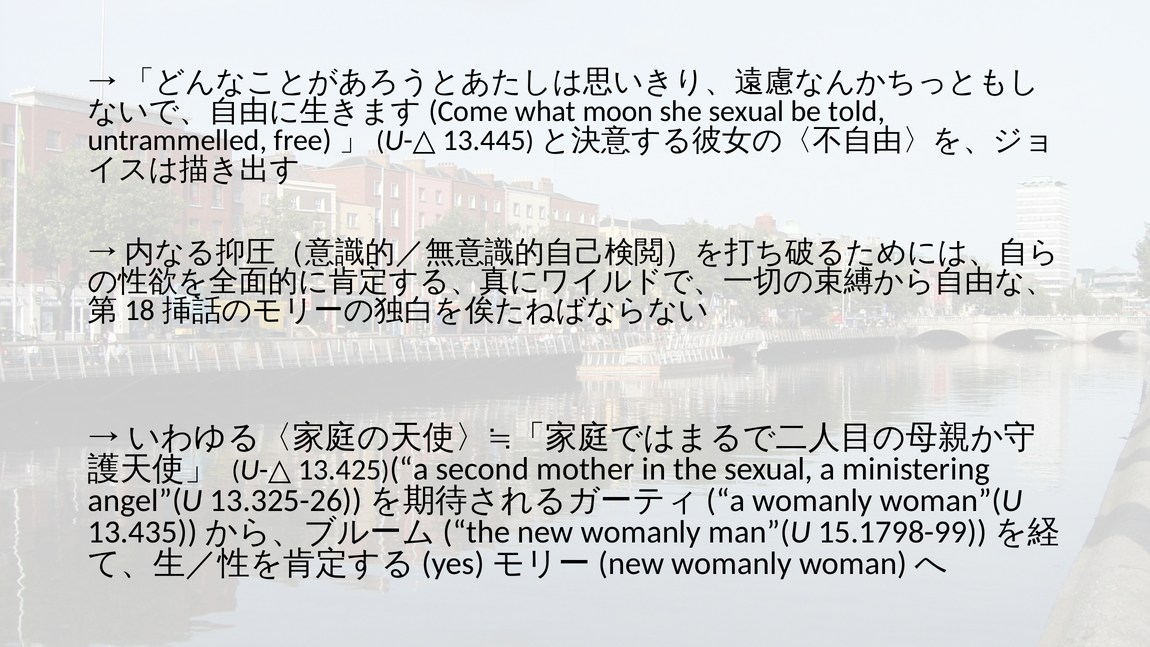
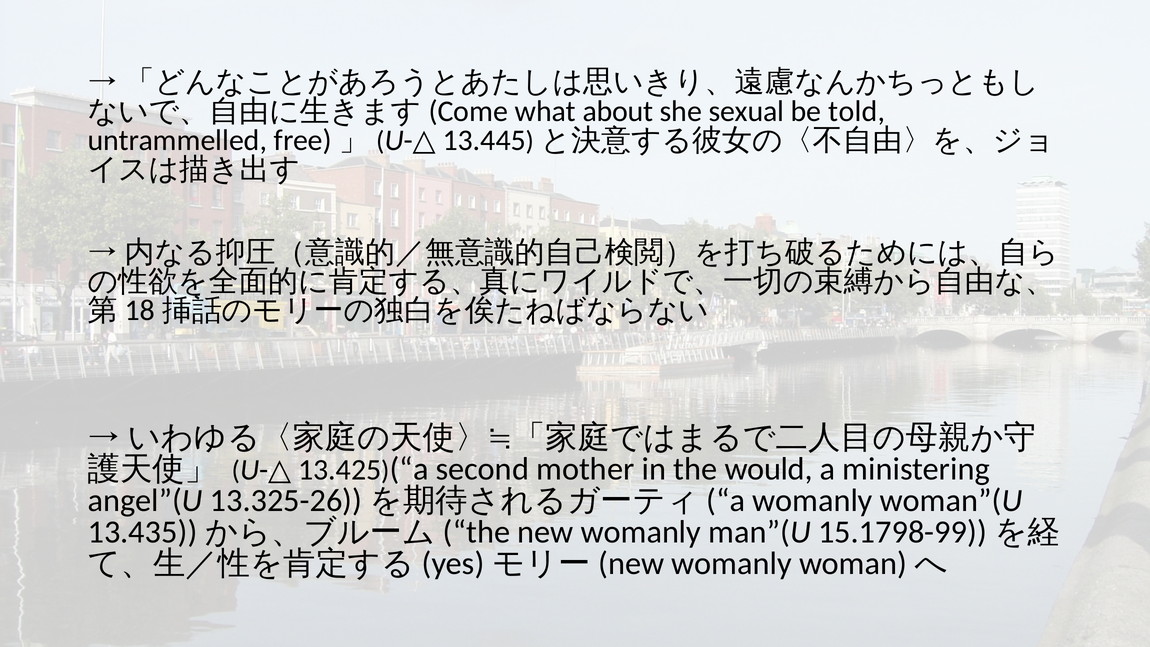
moon: moon -> about (618, 111)
the sexual: sexual -> would (769, 469)
